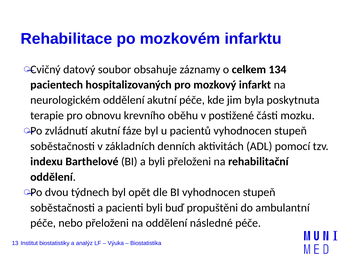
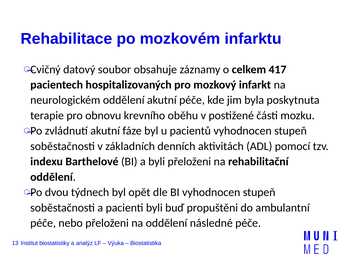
134: 134 -> 417 (277, 70)
